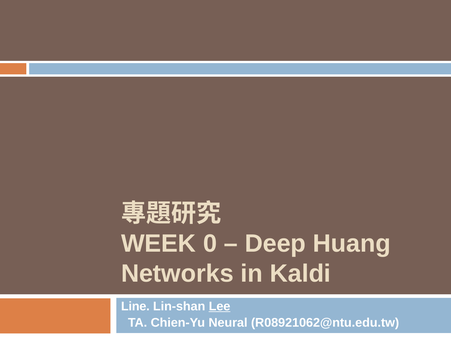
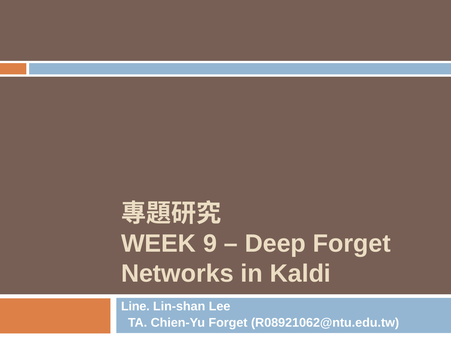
0: 0 -> 9 (210, 244)
Deep Huang: Huang -> Forget (352, 244)
Lee underline: present -> none (220, 307)
Chien-Yu Neural: Neural -> Forget (228, 323)
